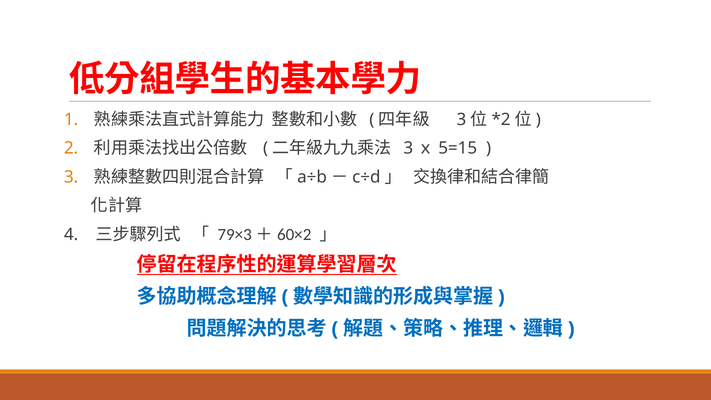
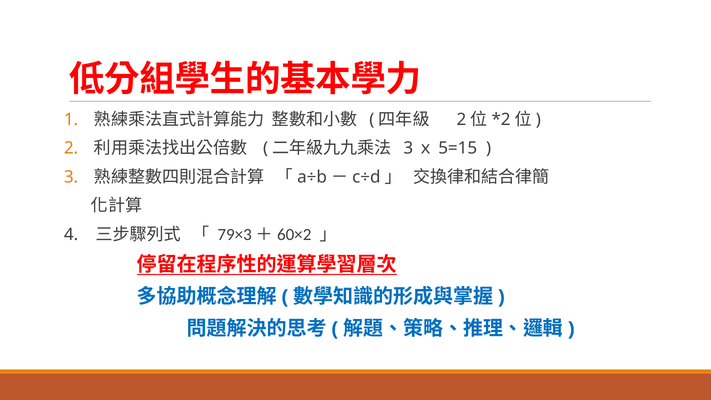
3: 3 -> 2 (461, 119)
